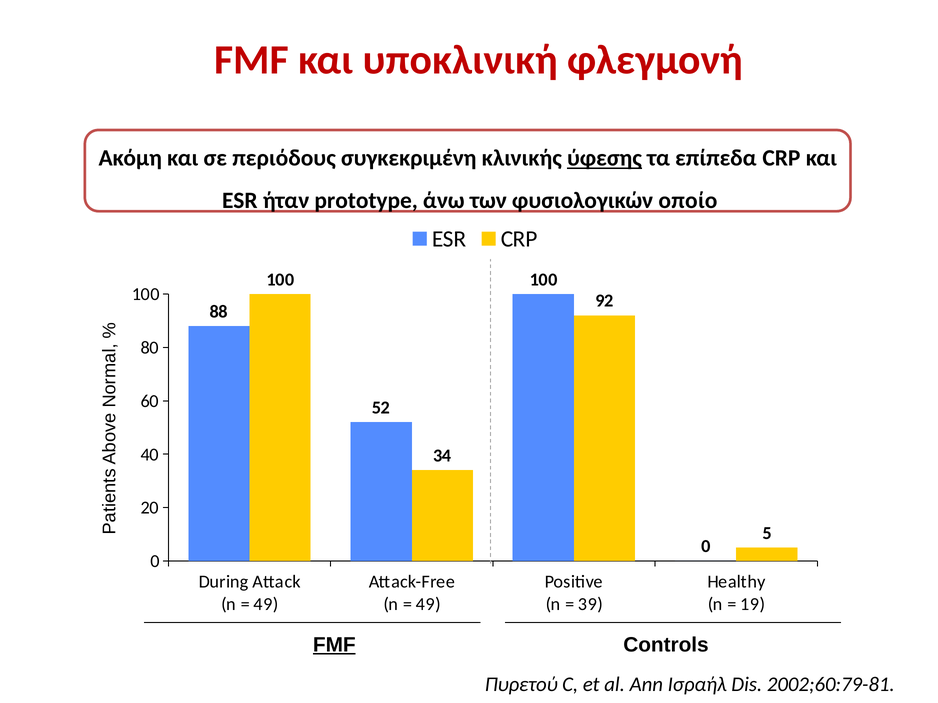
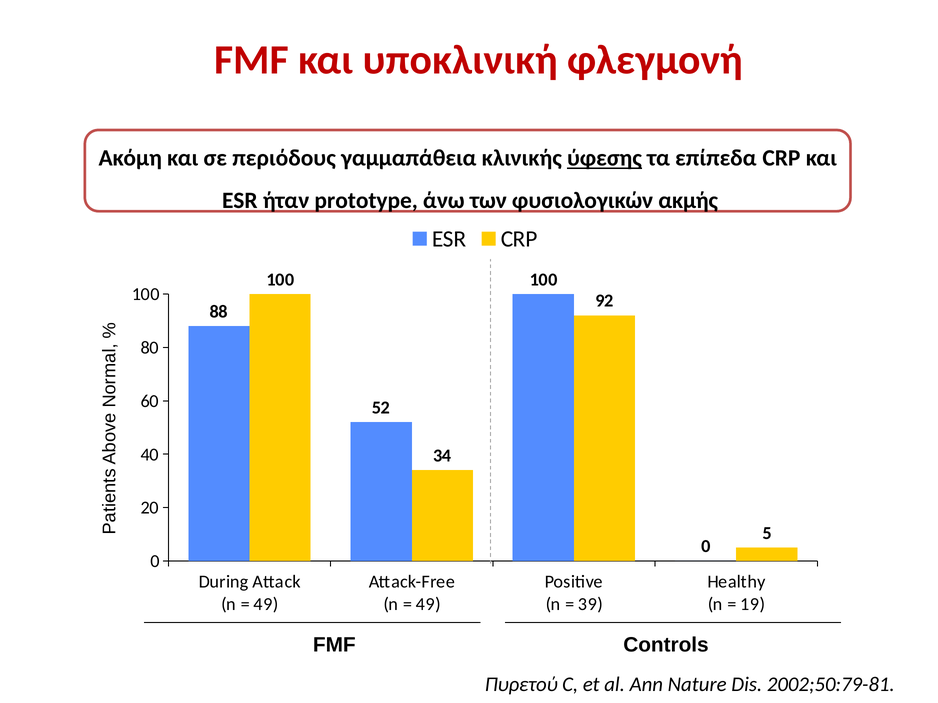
συγκεκριμένη: συγκεκριμένη -> γαμμαπάθεια (409, 158)
οποίο: οποίο -> ακμής (688, 200)
FMF underline: present -> none (334, 645)
Ισραήλ: Ισραήλ -> Nature (697, 685)
2002;60:79-81: 2002;60:79-81 -> 2002;50:79-81 (831, 685)
